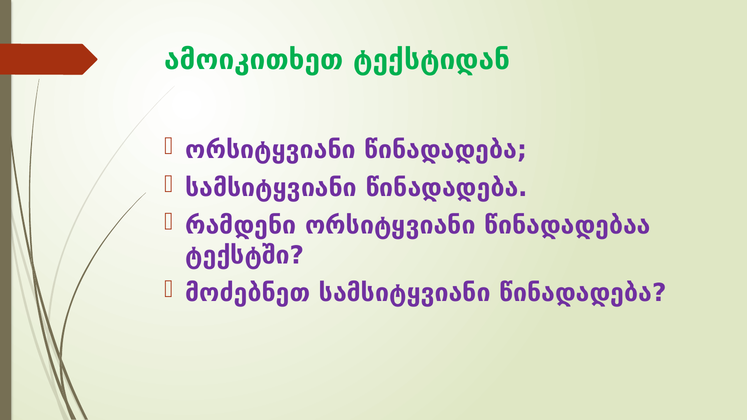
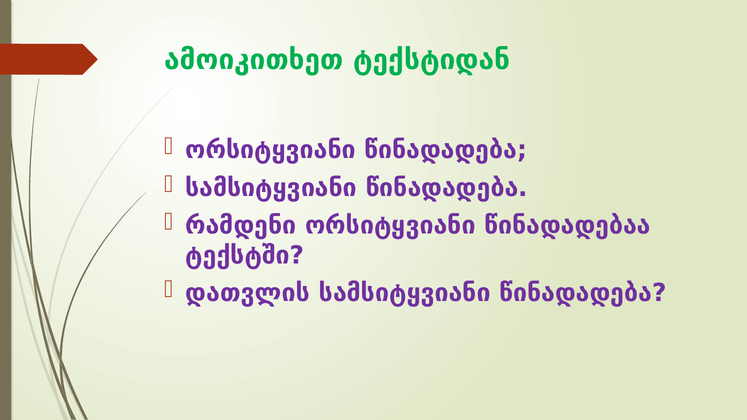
მოძებნეთ: მოძებნეთ -> დათვლის (248, 293)
